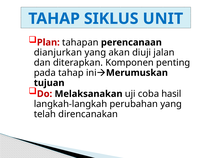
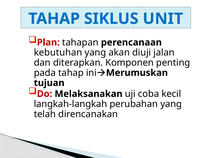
dianjurkan: dianjurkan -> kebutuhan (58, 52)
hasil: hasil -> kecil (171, 94)
